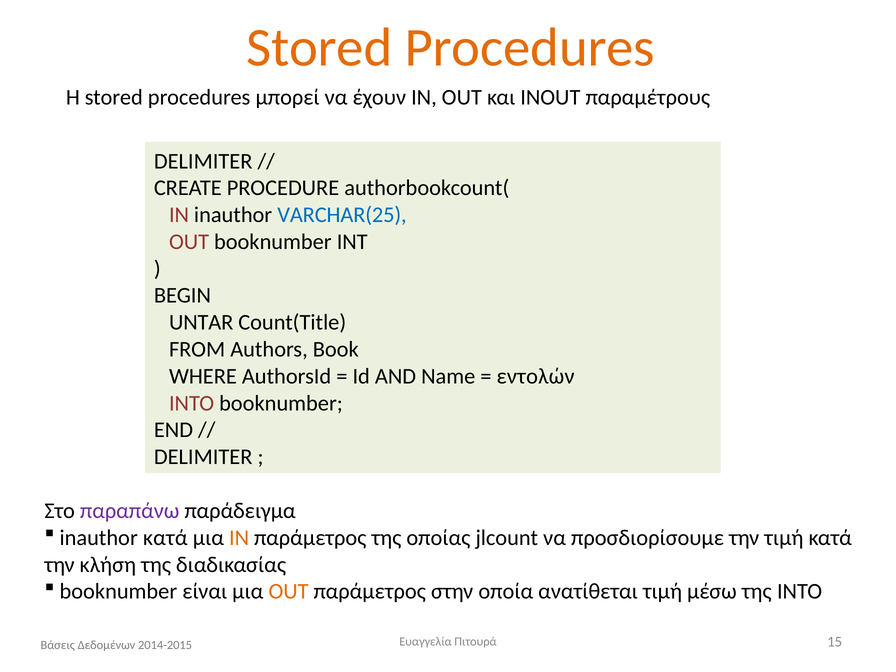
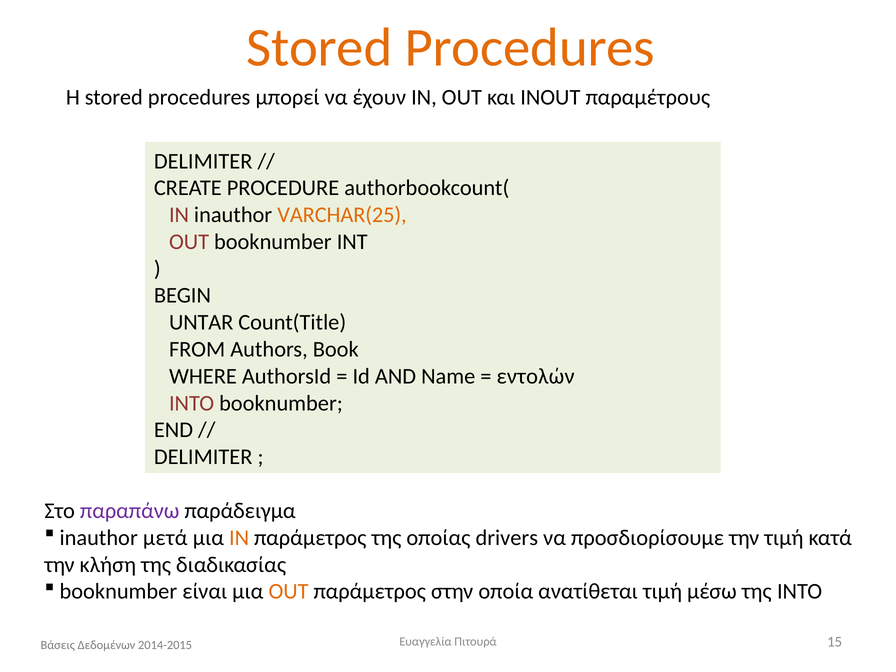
VARCHAR(25 colour: blue -> orange (342, 215)
inauthor κατά: κατά -> μετά (165, 538)
jlcount: jlcount -> drivers (507, 538)
